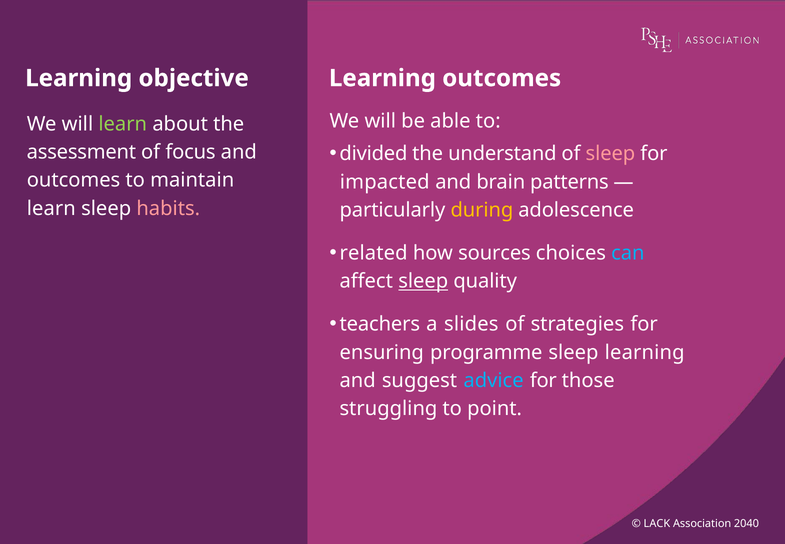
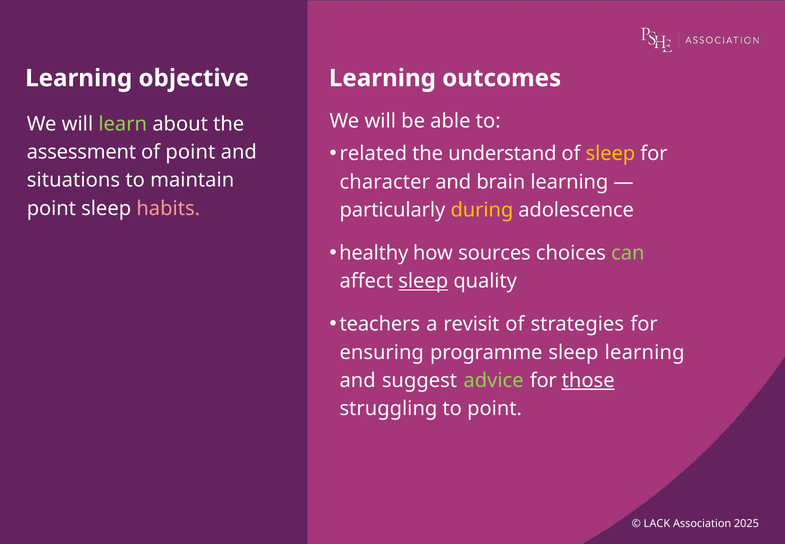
divided: divided -> related (373, 154)
sleep colour: pink -> yellow (610, 154)
of focus: focus -> point (190, 152)
outcomes: outcomes -> situations (73, 180)
impacted: impacted -> character (385, 182)
brain patterns: patterns -> learning (569, 182)
learn: learn -> point (51, 208)
related: related -> healthy (374, 253)
can colour: light blue -> light green (628, 253)
slides: slides -> revisit (471, 324)
advice colour: light blue -> light green (494, 380)
those underline: none -> present (588, 380)
2040: 2040 -> 2025 (746, 523)
